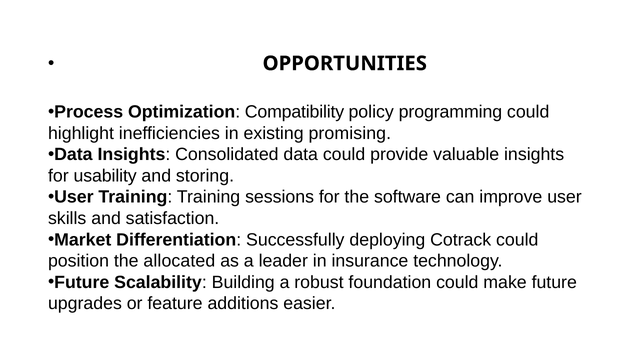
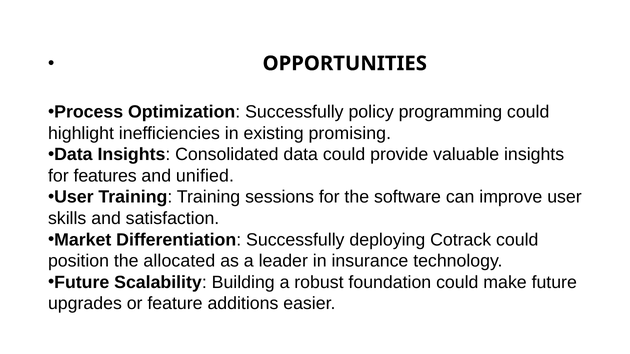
Optimization Compatibility: Compatibility -> Successfully (294, 112)
usability: usability -> features (105, 176)
storing: storing -> unified (205, 176)
